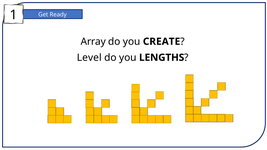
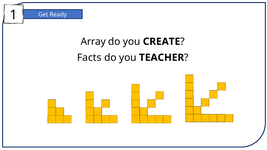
Level: Level -> Facts (89, 58)
LENGTHS: LENGTHS -> TEACHER (162, 58)
